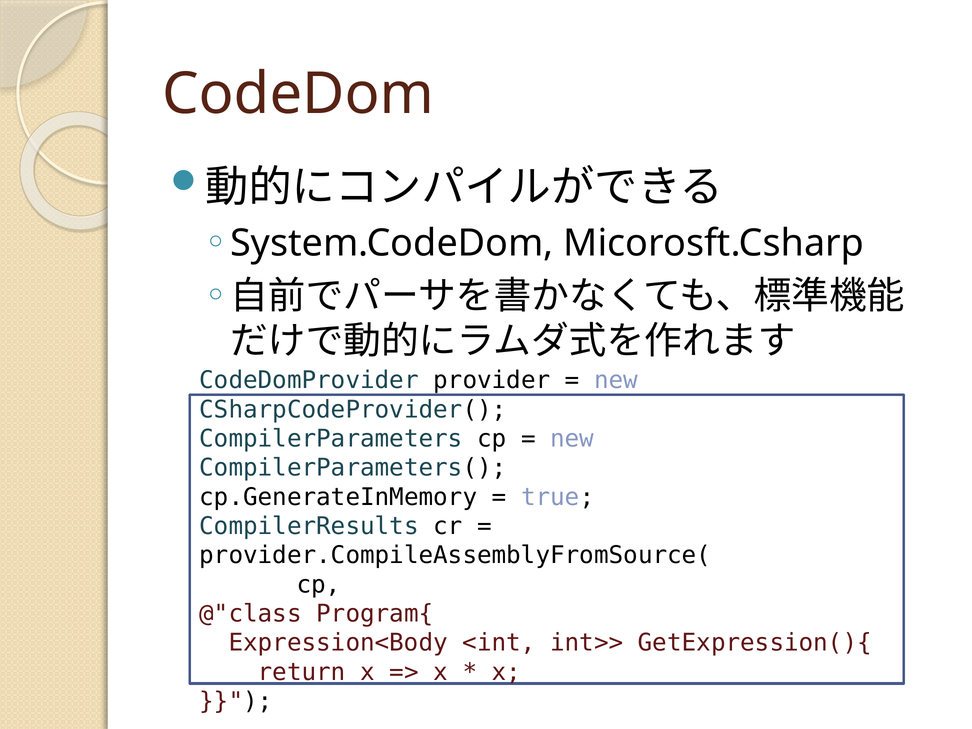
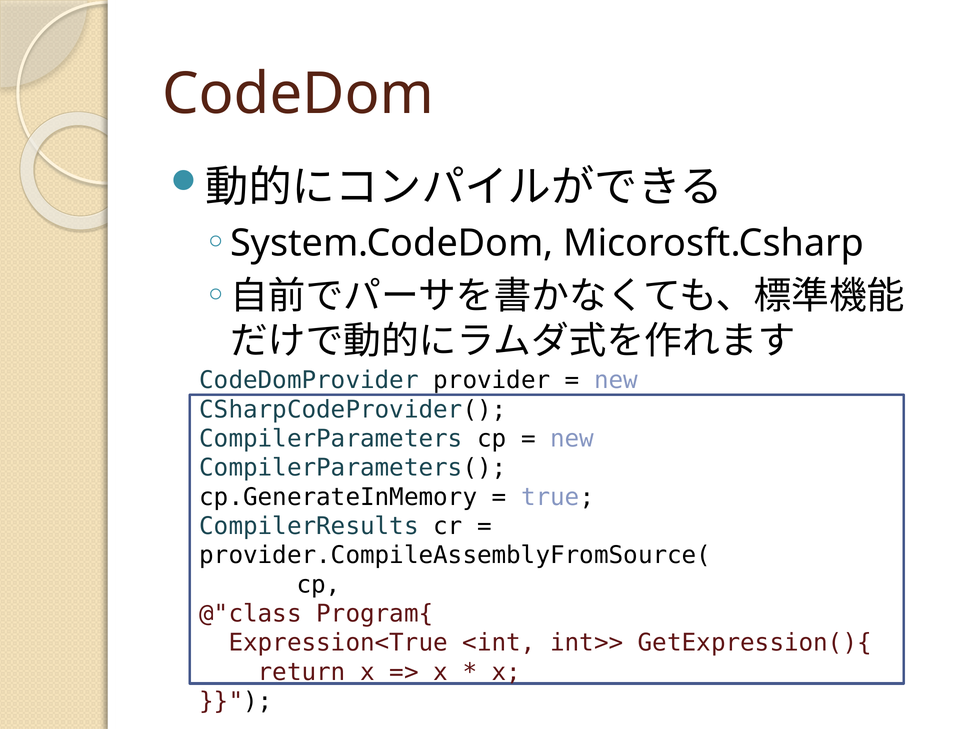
Expression<Body: Expression<Body -> Expression<True (338, 643)
